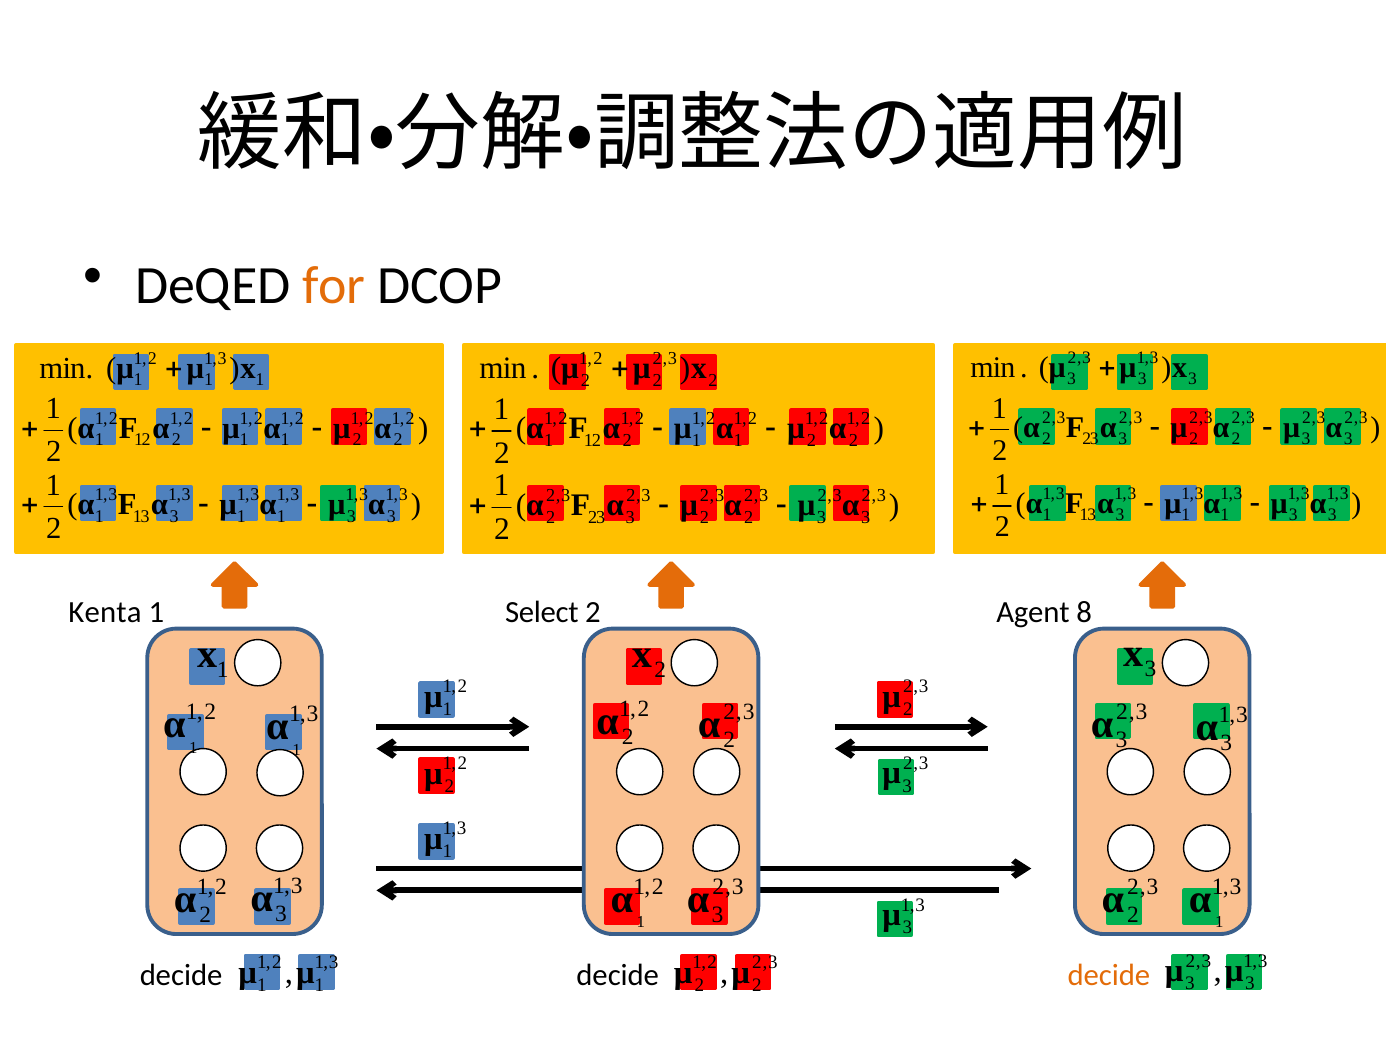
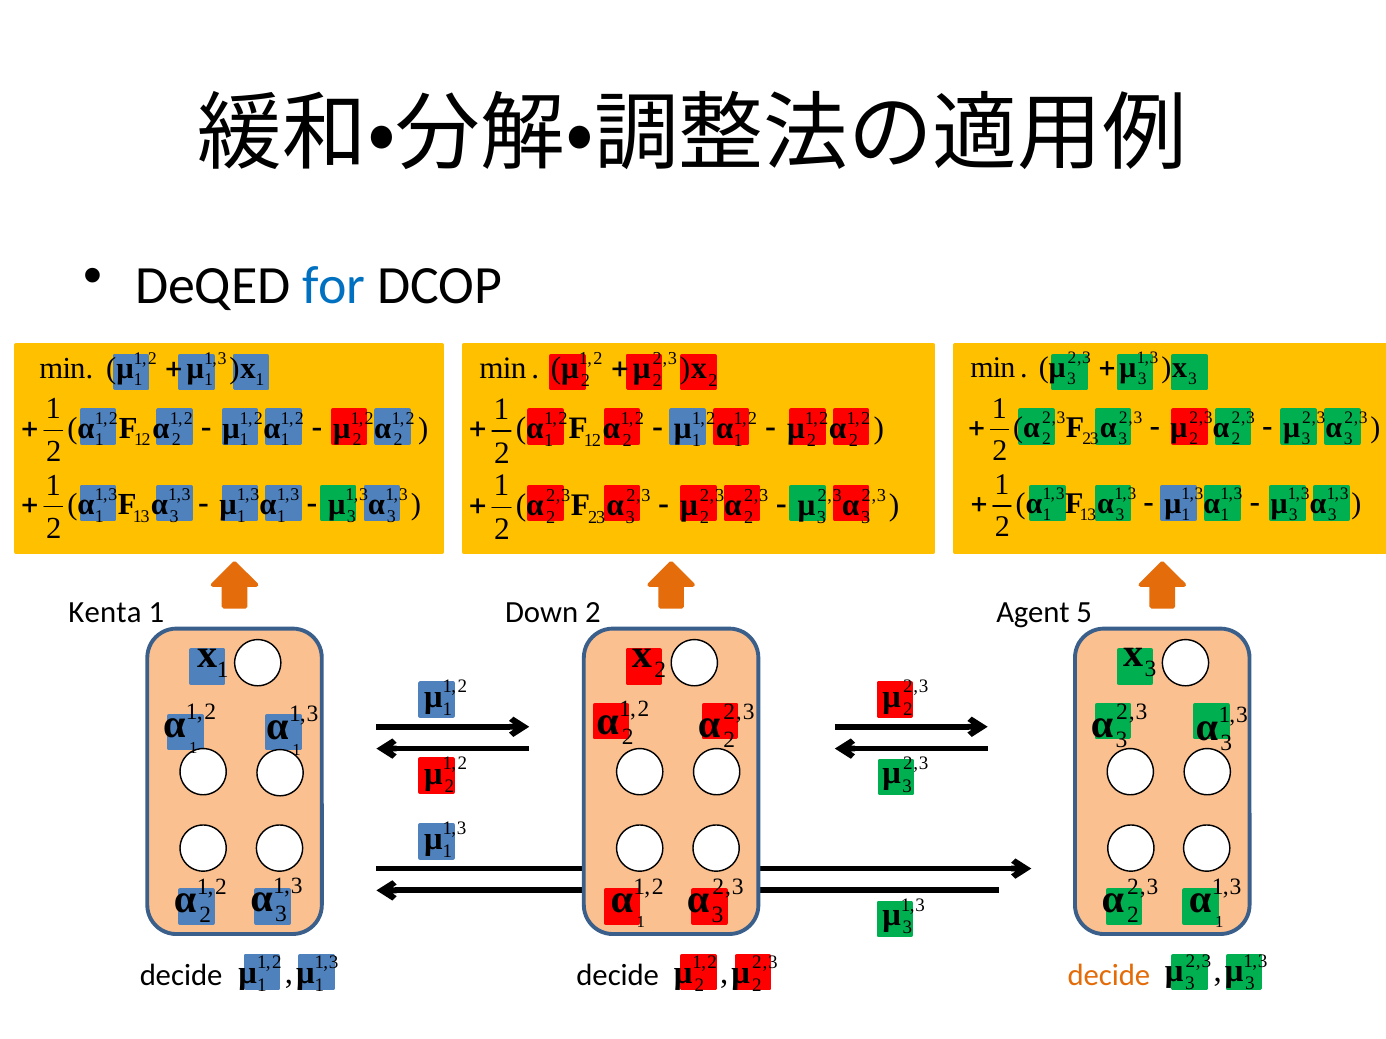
for colour: orange -> blue (334, 286)
Select: Select -> Down (542, 613)
8: 8 -> 5 (1084, 613)
